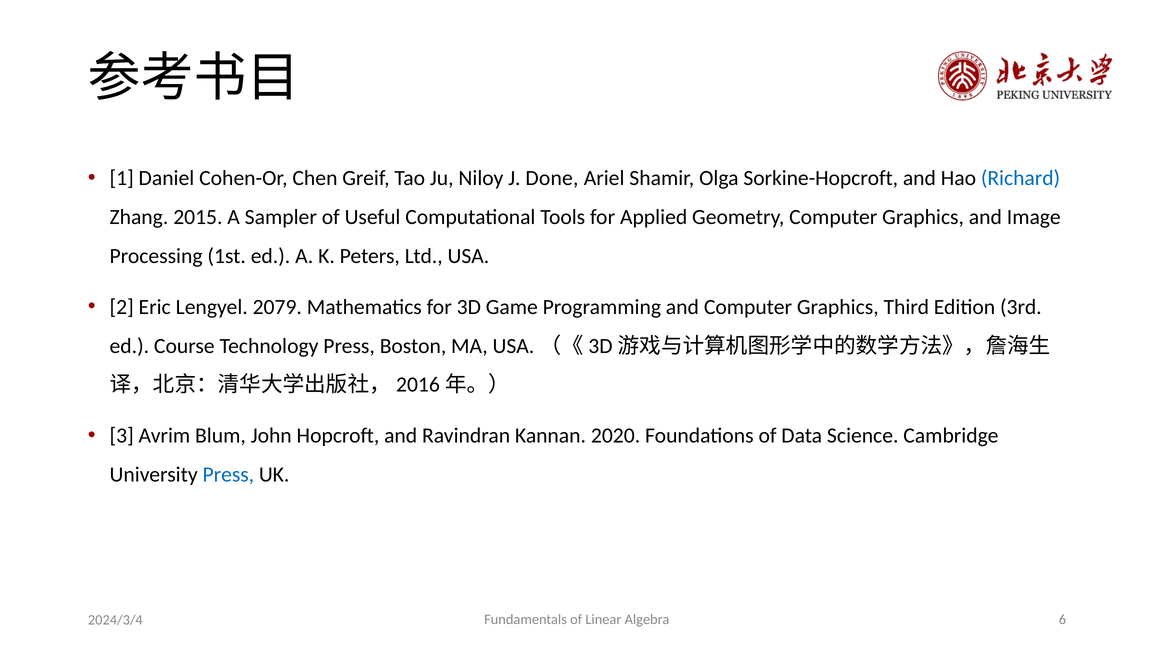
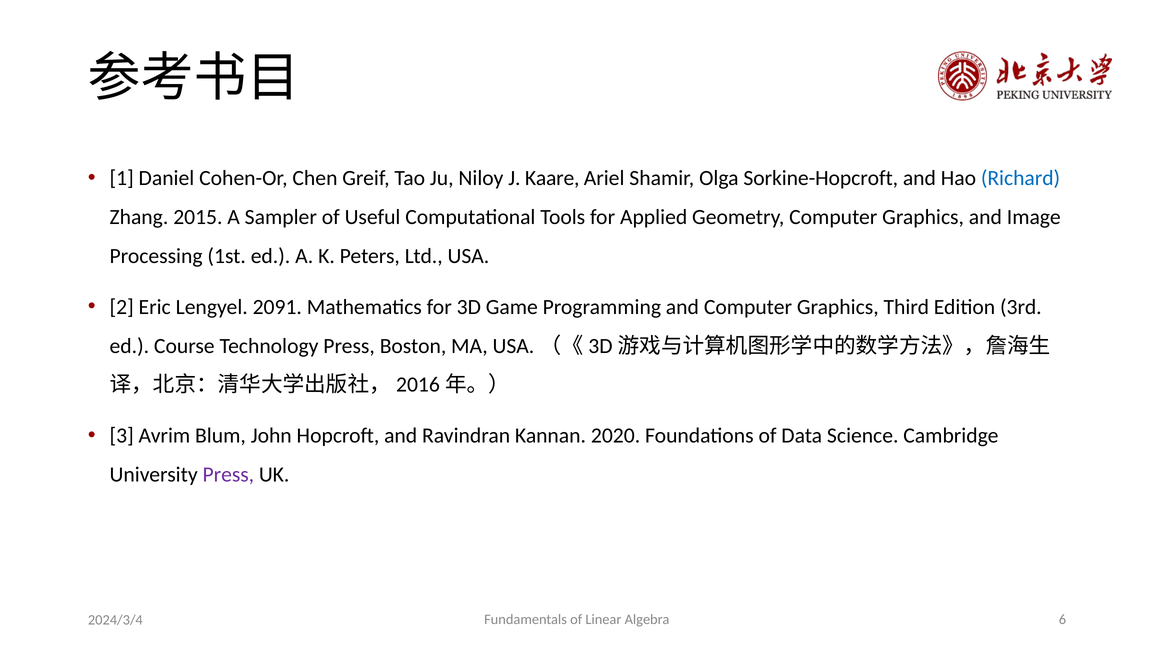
Done: Done -> Kaare (552, 178)
2079: 2079 -> 2091 (277, 307)
Press colour: blue -> purple (228, 475)
